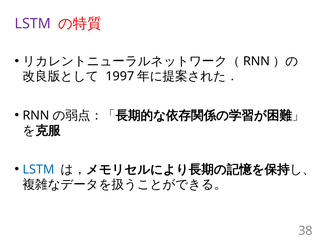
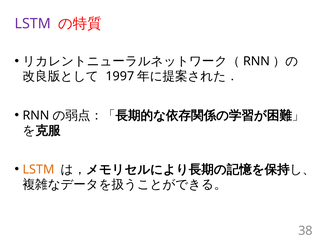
LSTM colour: blue -> orange (39, 170)
